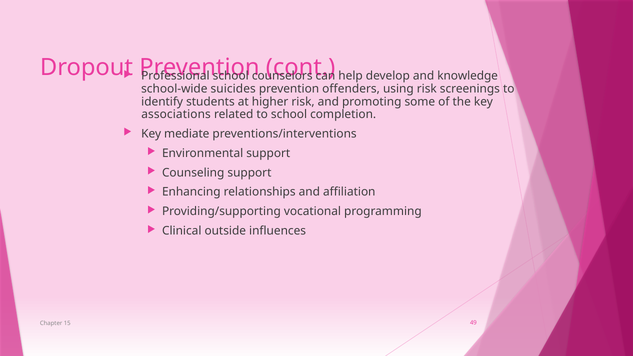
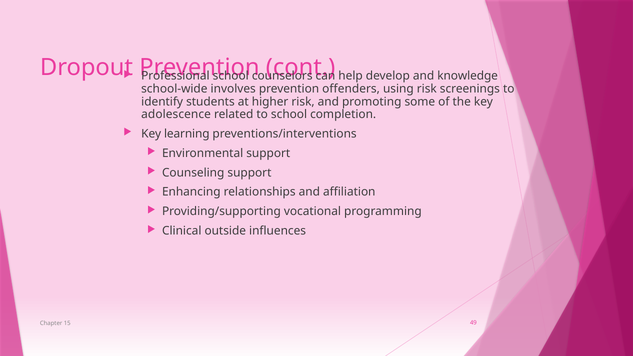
suicides: suicides -> involves (233, 89)
associations: associations -> adolescence (176, 114)
mediate: mediate -> learning (187, 134)
